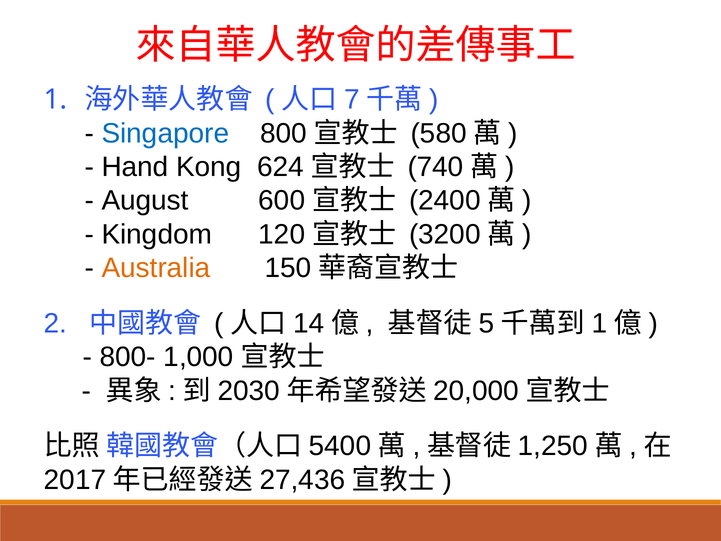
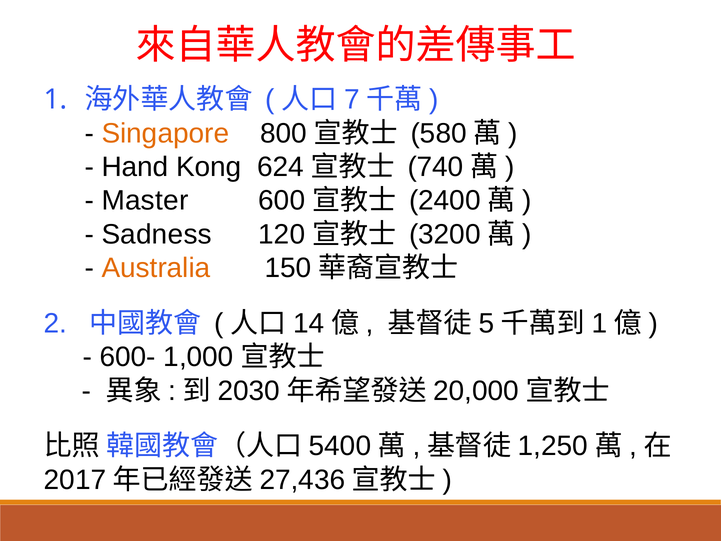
Singapore colour: blue -> orange (165, 133)
August: August -> Master (145, 201)
Kingdom: Kingdom -> Sadness (157, 234)
800-: 800- -> 600- (128, 357)
